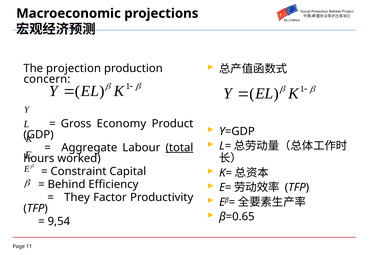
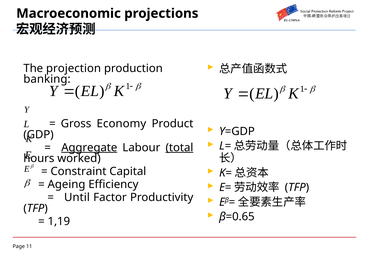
concern: concern -> banking (47, 79)
Aggregate underline: none -> present (89, 148)
Behind: Behind -> Ageing (66, 185)
They: They -> Until (77, 198)
9,54: 9,54 -> 1,19 (59, 222)
